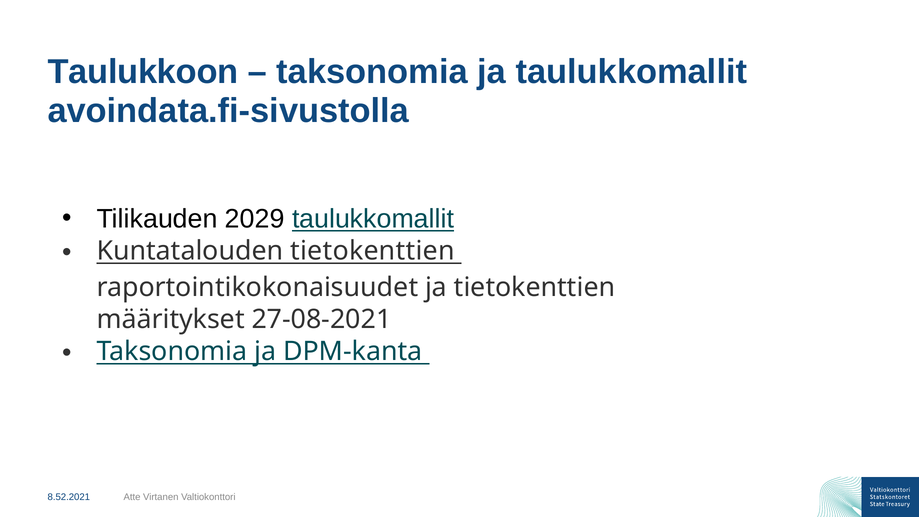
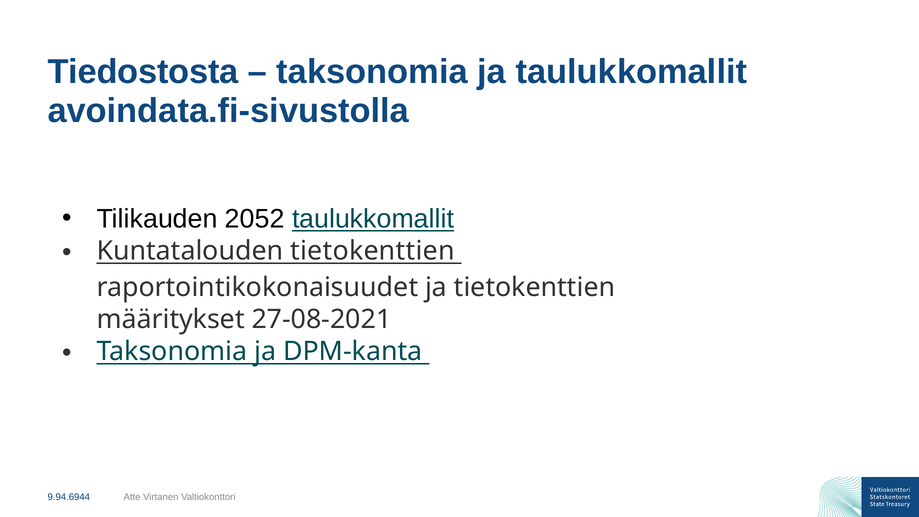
Taulukkoon: Taulukkoon -> Tiedostosta (143, 72)
2029: 2029 -> 2052 (255, 219)
8.52.2021: 8.52.2021 -> 9.94.6944 (69, 497)
